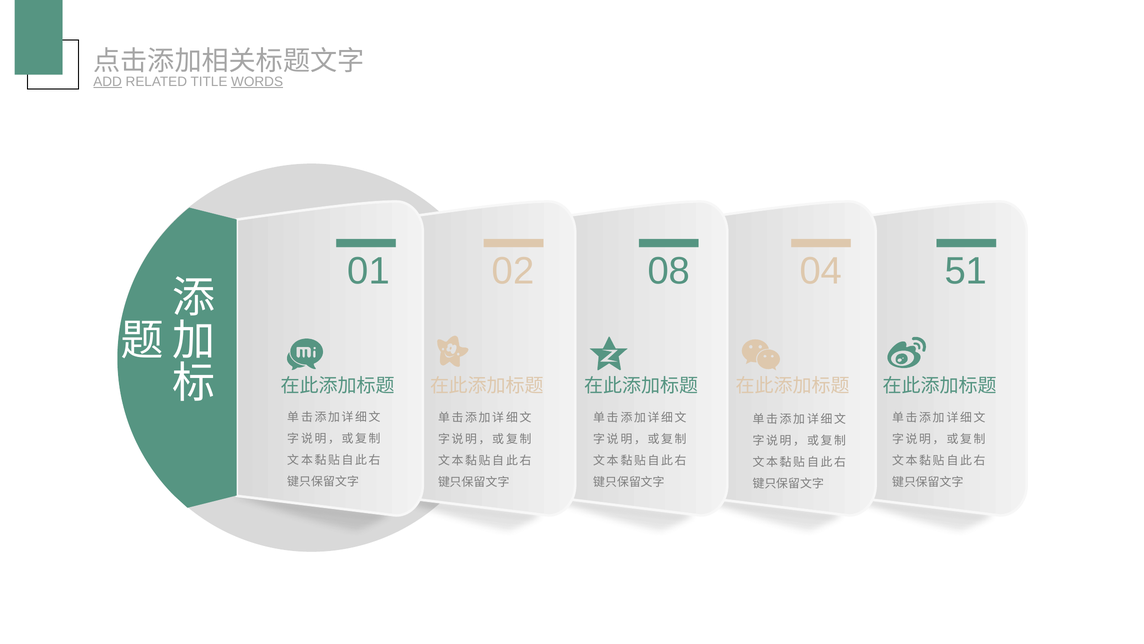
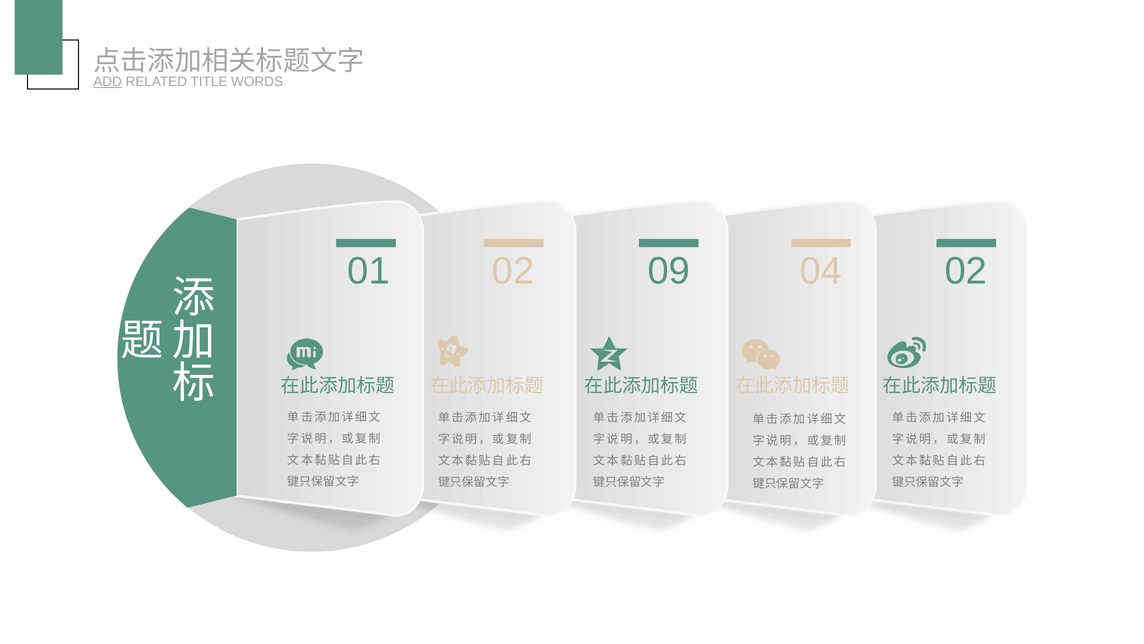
WORDS underline: present -> none (257, 82)
08: 08 -> 09 (669, 271)
04 51: 51 -> 02 (966, 271)
